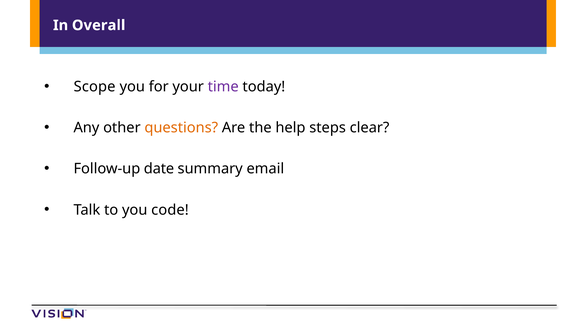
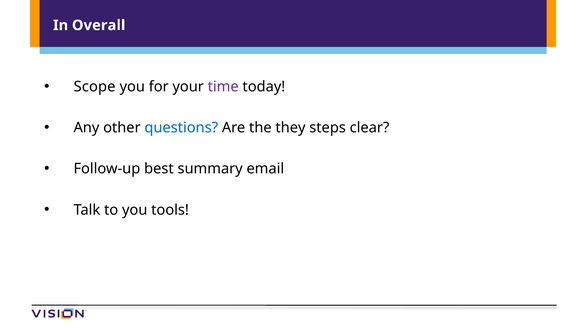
questions colour: orange -> blue (181, 128)
help: help -> they (290, 128)
date: date -> best (159, 169)
code: code -> tools (170, 210)
